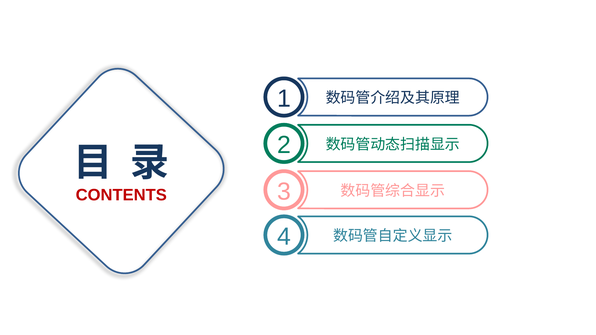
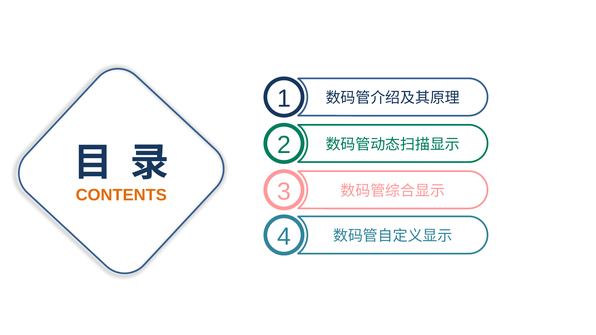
CONTENTS colour: red -> orange (121, 195)
